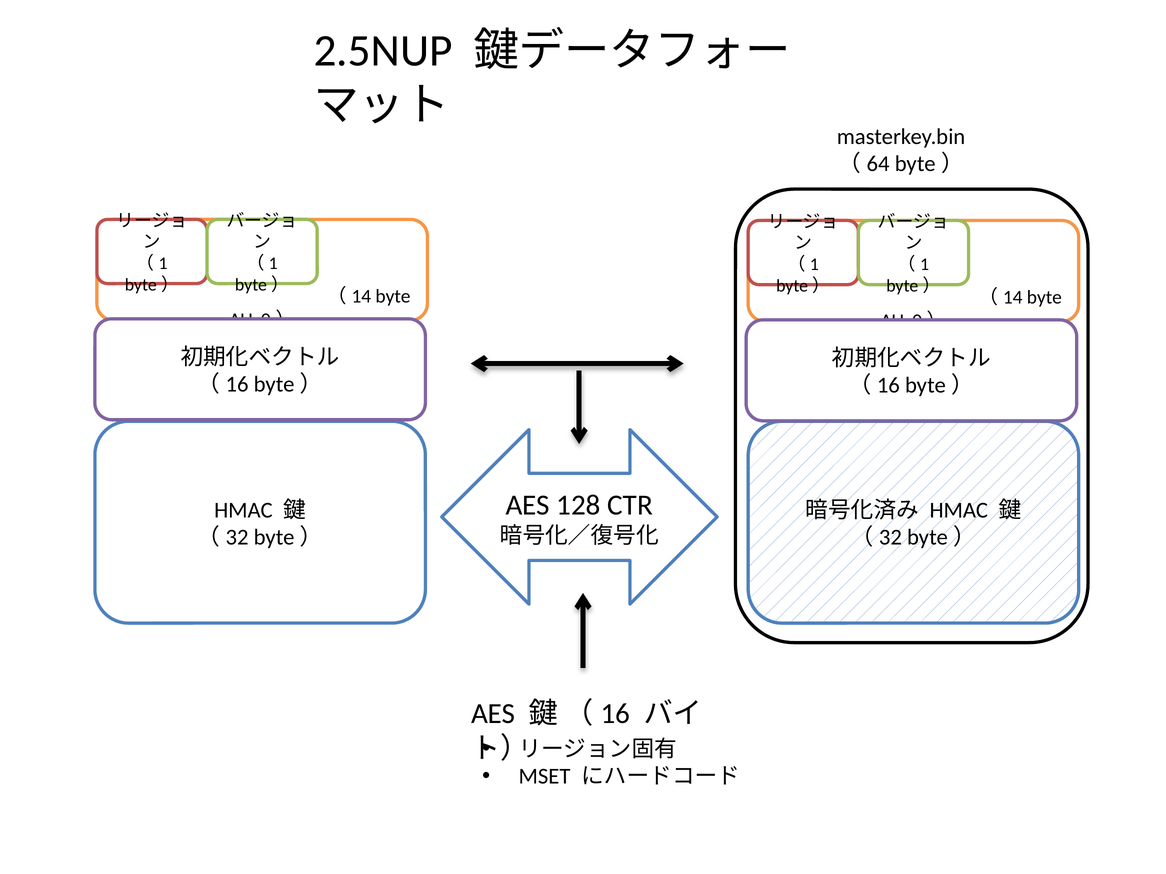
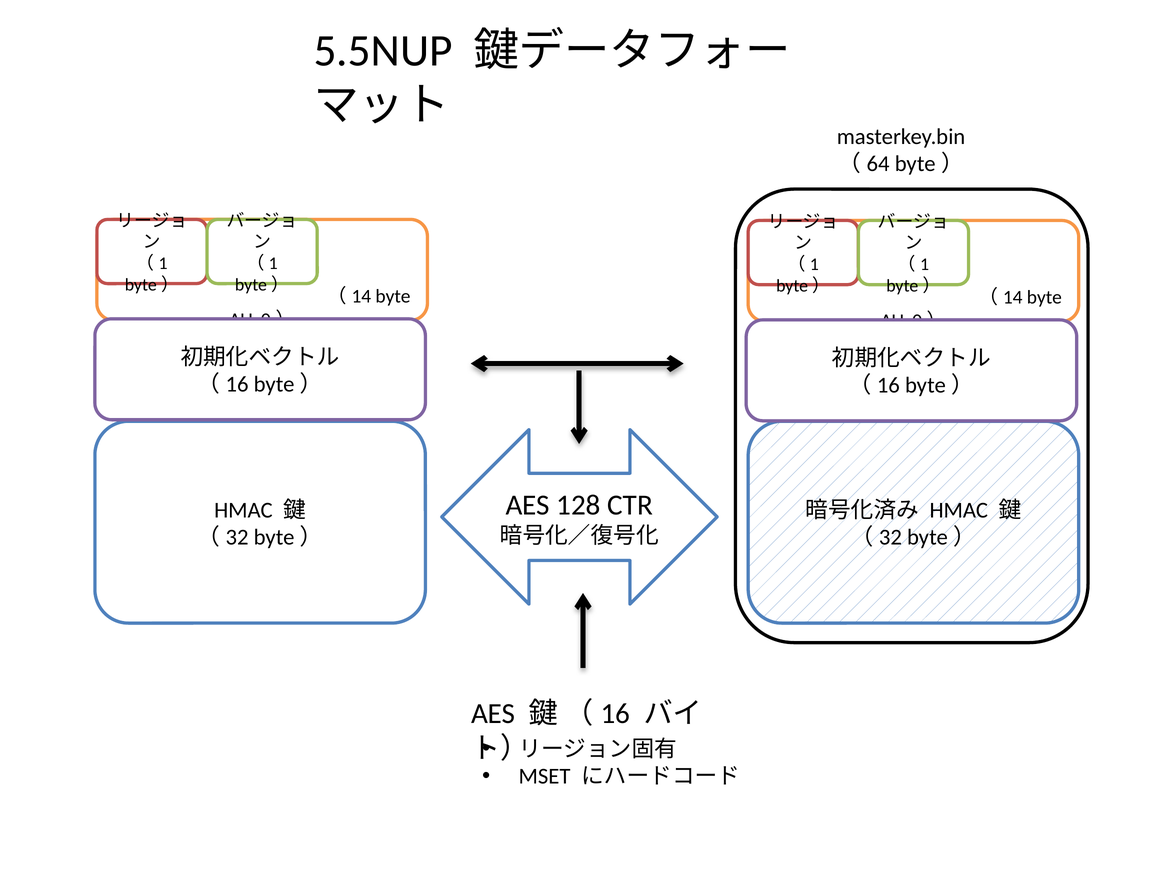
2.5NUP: 2.5NUP -> 5.5NUP (383, 51)
